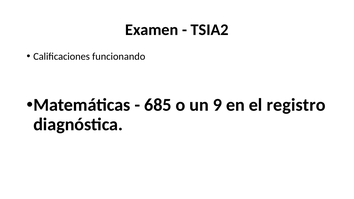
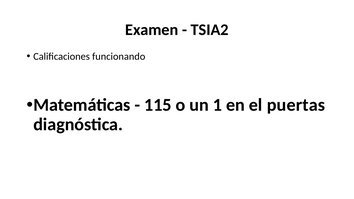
685: 685 -> 115 (158, 105)
9: 9 -> 1 (217, 105)
registro: registro -> puertas (296, 105)
